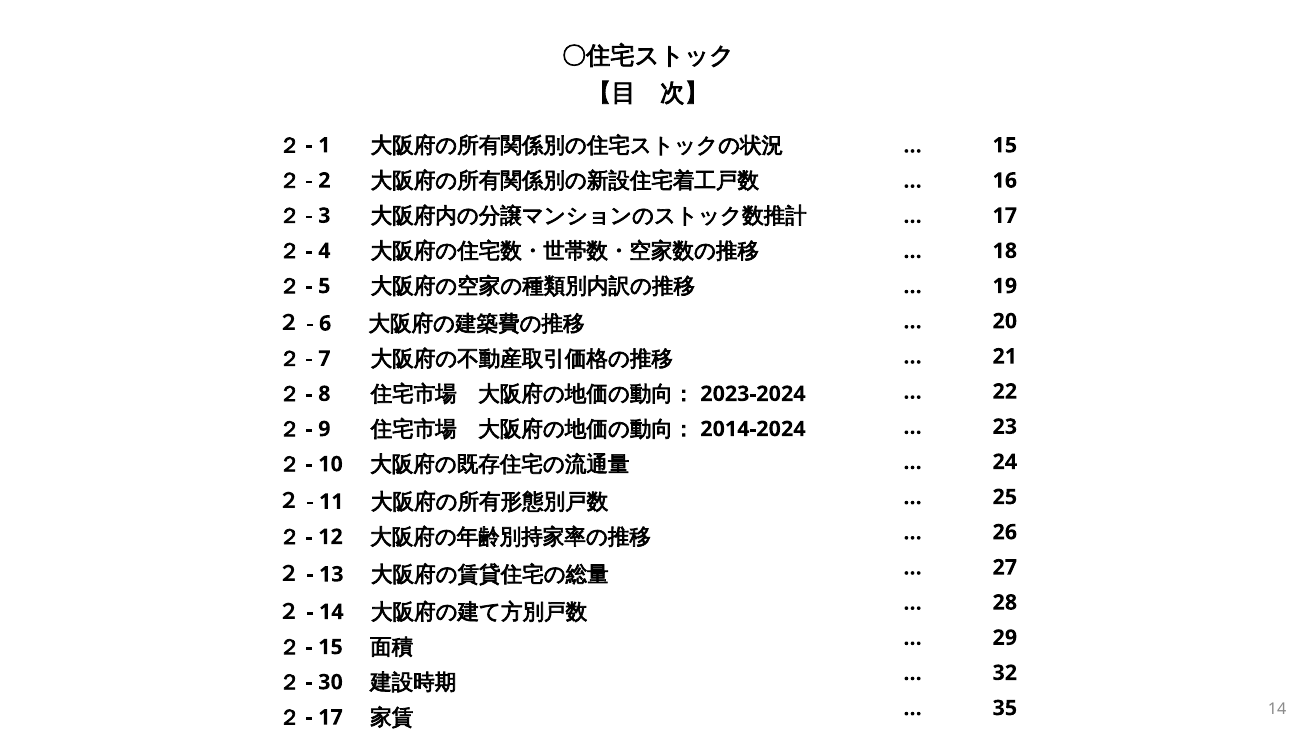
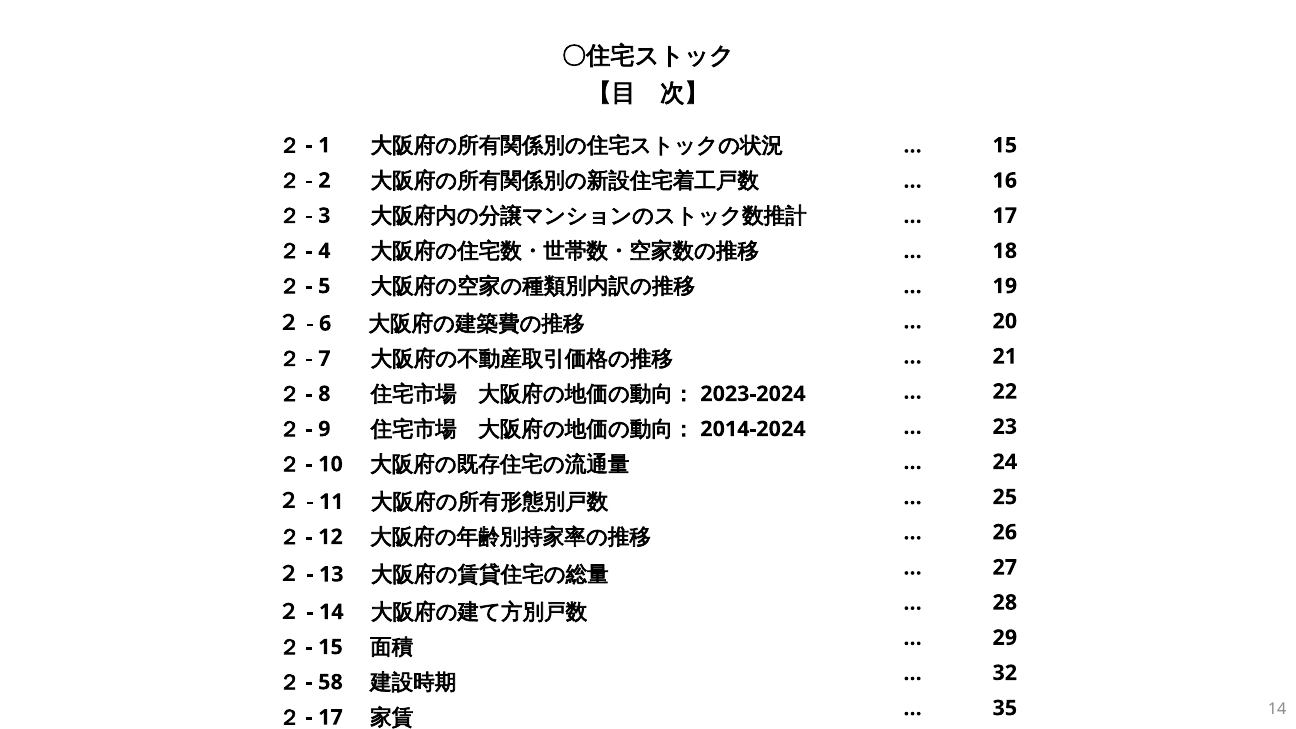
30: 30 -> 58 (331, 682)
